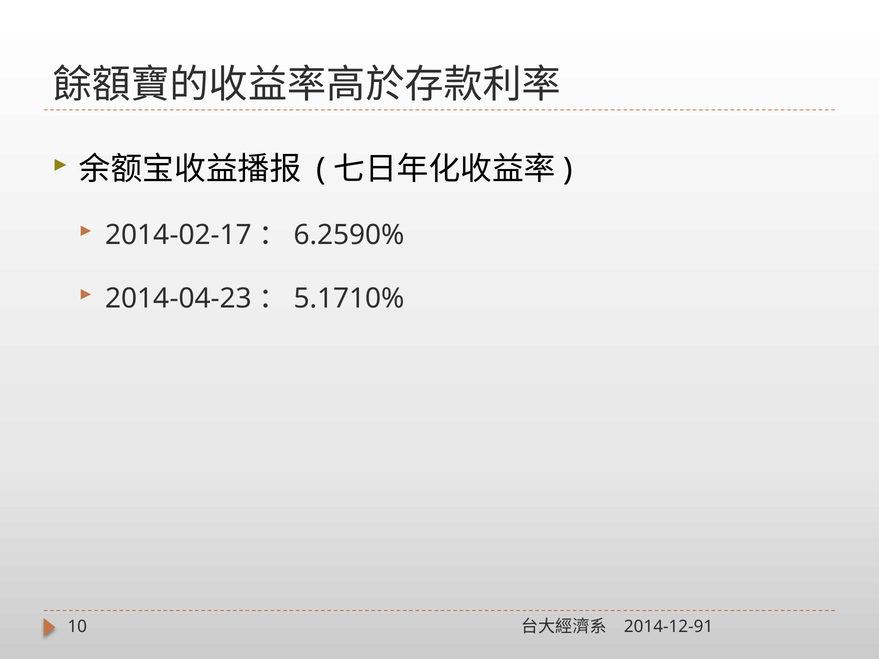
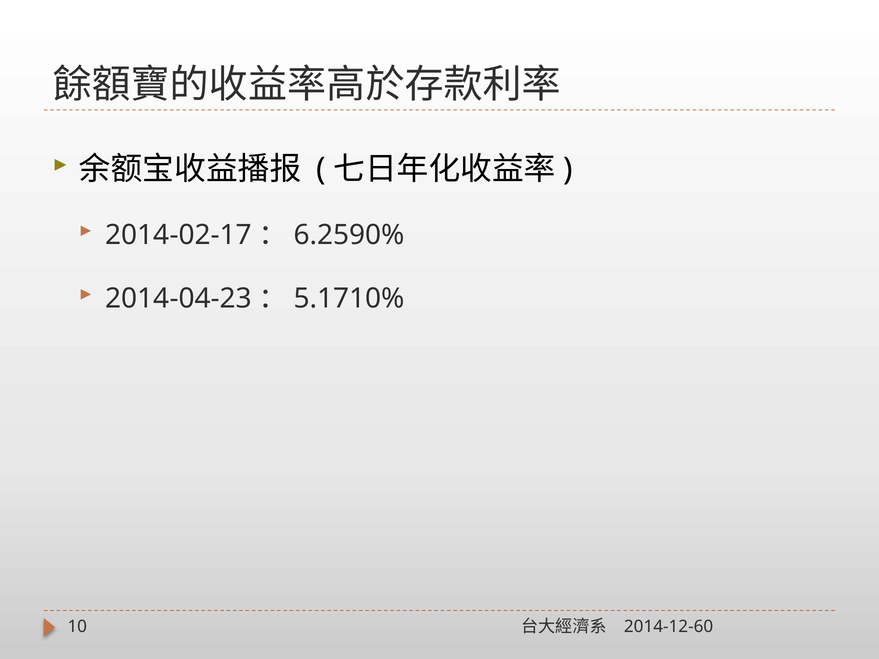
2014-12-91: 2014-12-91 -> 2014-12-60 (669, 627)
